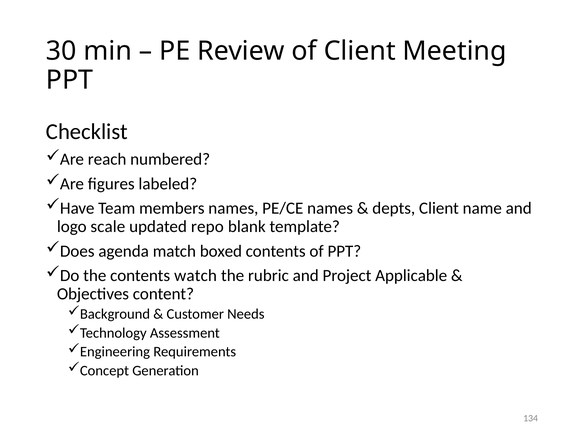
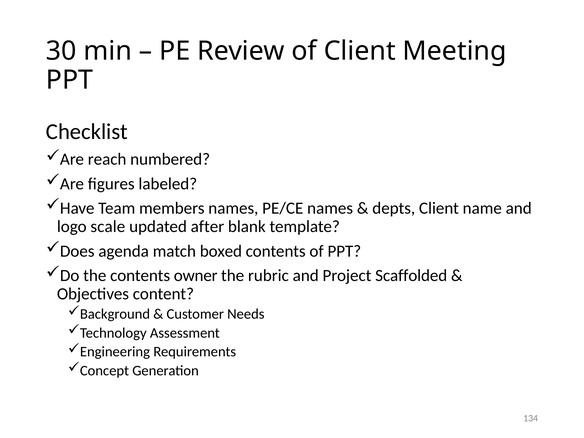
repo: repo -> after (207, 227)
watch: watch -> owner (196, 276)
Applicable: Applicable -> Scaffolded (411, 276)
